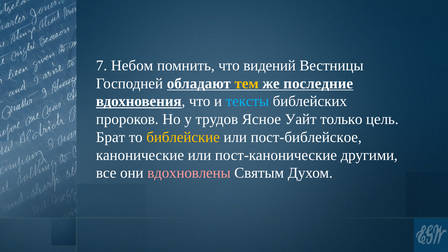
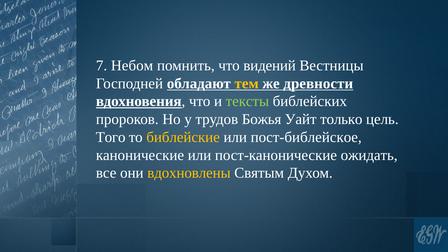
последние: последние -> древности (318, 83)
тексты colour: light blue -> light green (247, 101)
Ясное: Ясное -> Божья (262, 119)
Брат: Брат -> Того (111, 137)
другими: другими -> ожидать (369, 155)
вдохновлены colour: pink -> yellow (189, 173)
